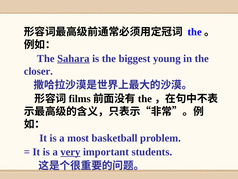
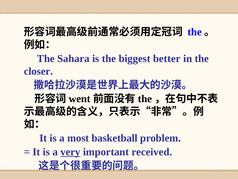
Sahara underline: present -> none (73, 58)
young: young -> better (167, 58)
films: films -> went (80, 99)
students: students -> received (152, 151)
